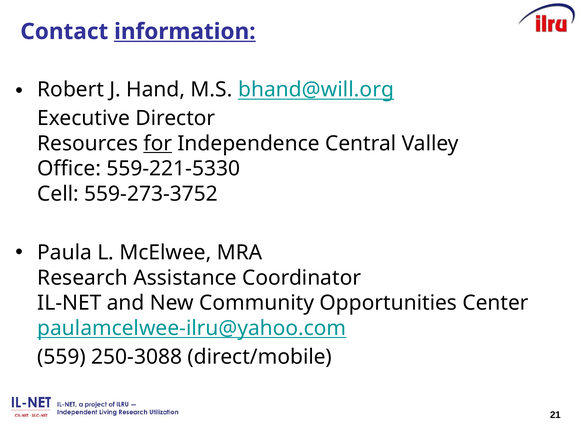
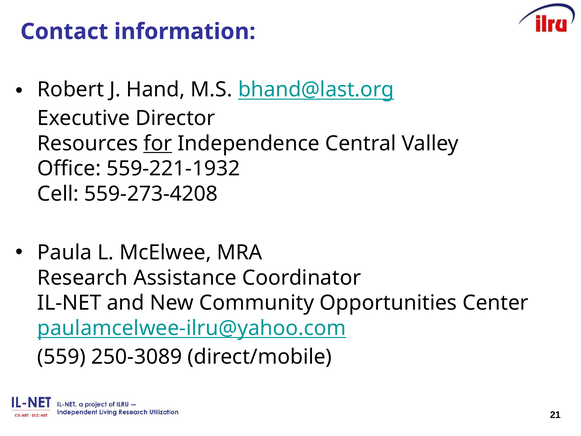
information underline: present -> none (185, 32)
bhand@will.org: bhand@will.org -> bhand@last.org (316, 90)
559-221-5330: 559-221-5330 -> 559-221-1932 (173, 169)
559-273-3752: 559-273-3752 -> 559-273-4208 (151, 194)
250-3088: 250-3088 -> 250-3089 (137, 357)
